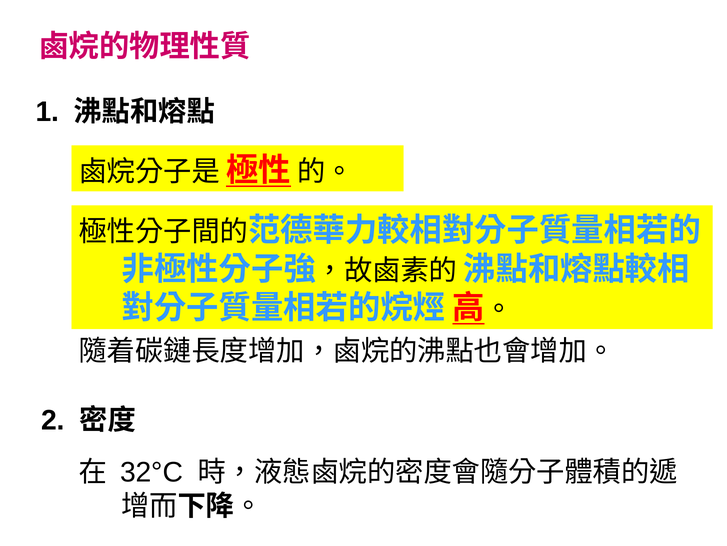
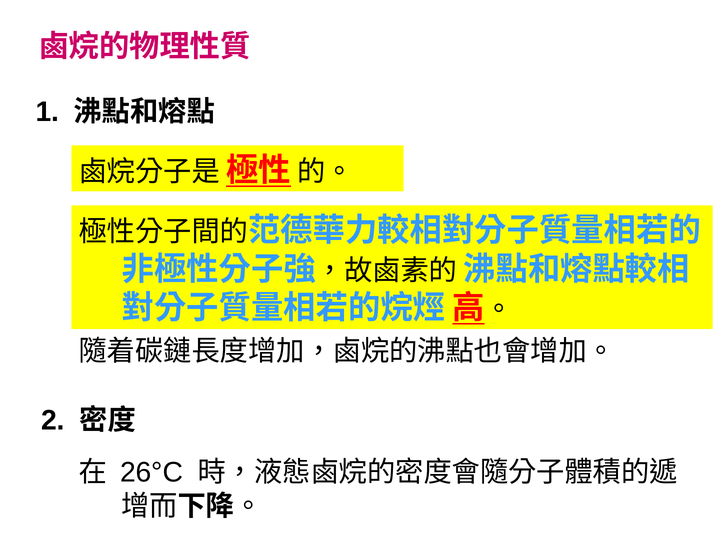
32°C: 32°C -> 26°C (152, 472)
